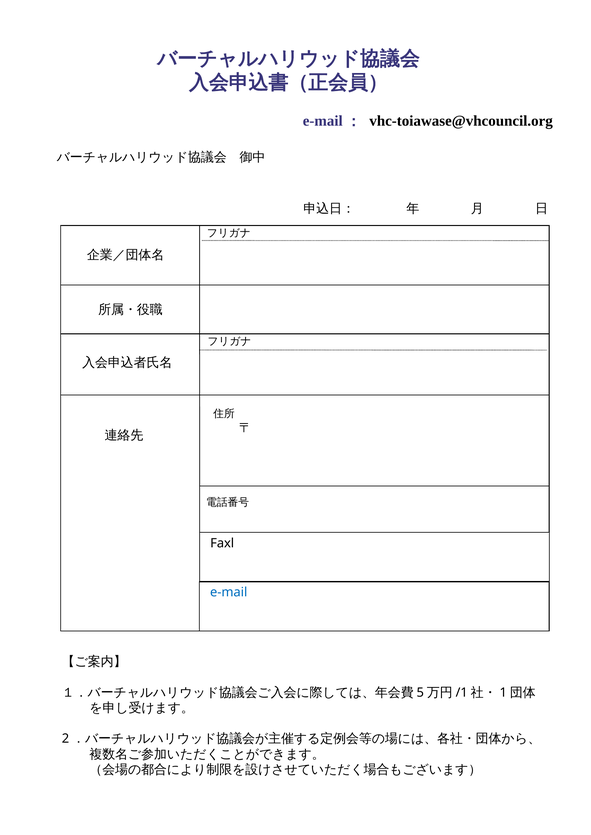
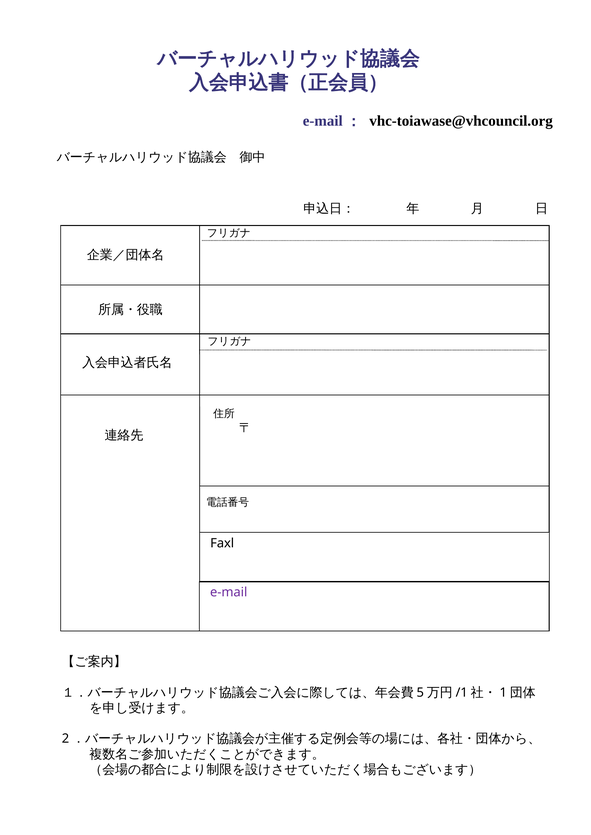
e-mail colour: blue -> purple (229, 593)
